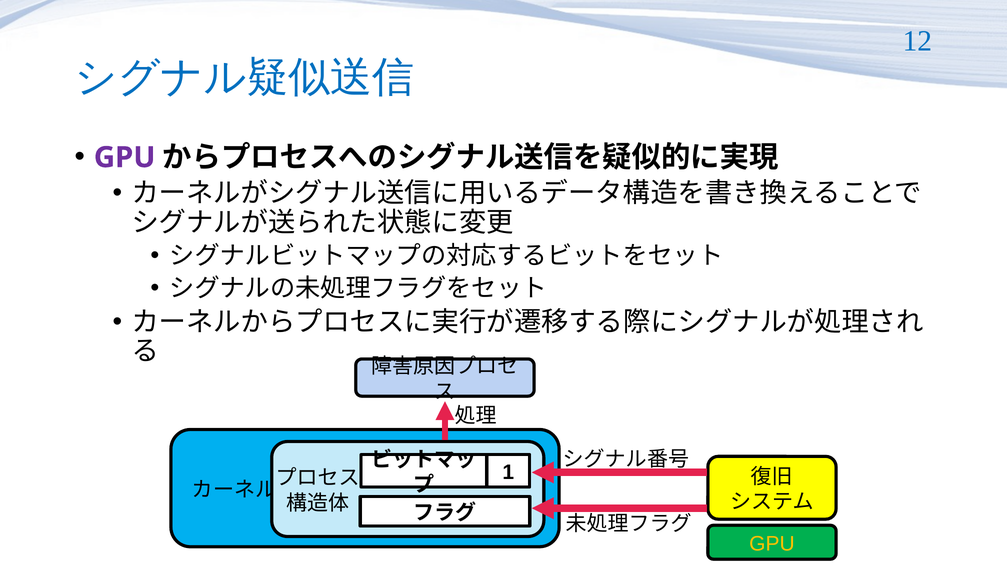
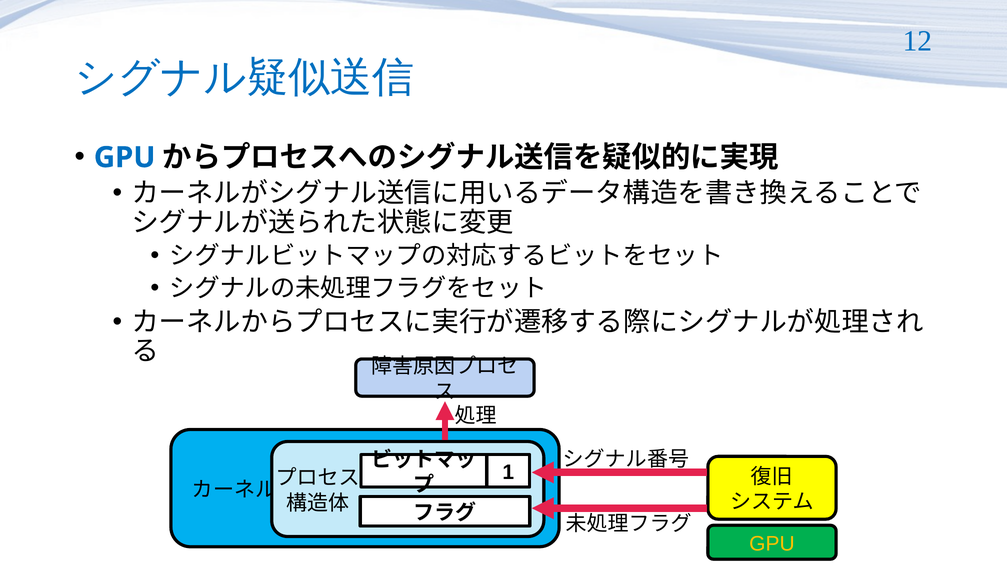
GPU colour: purple -> blue (125, 158)
